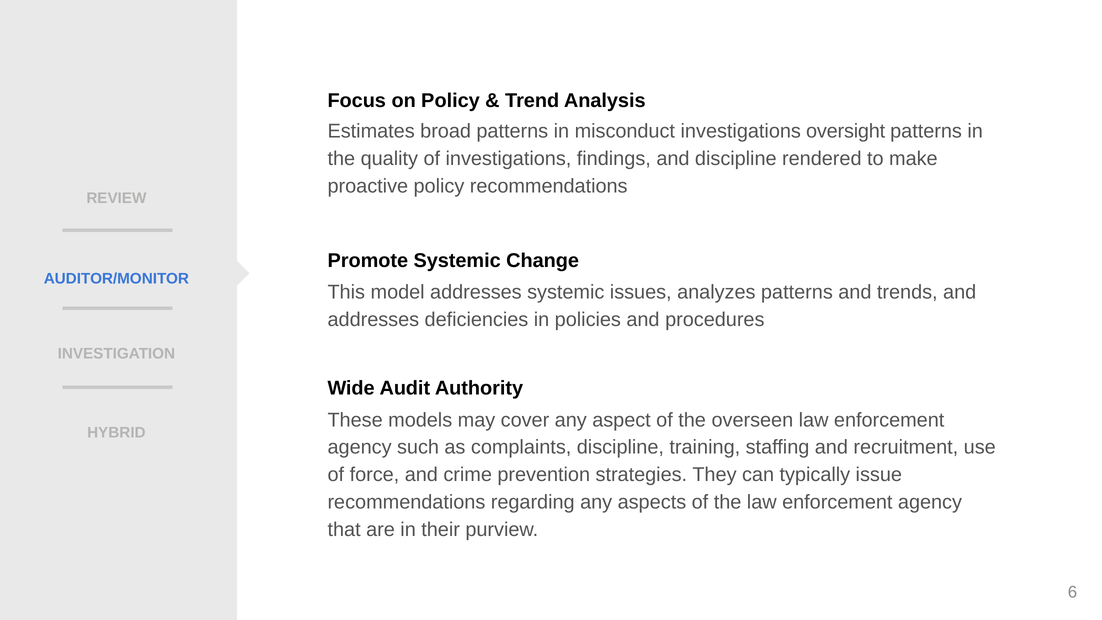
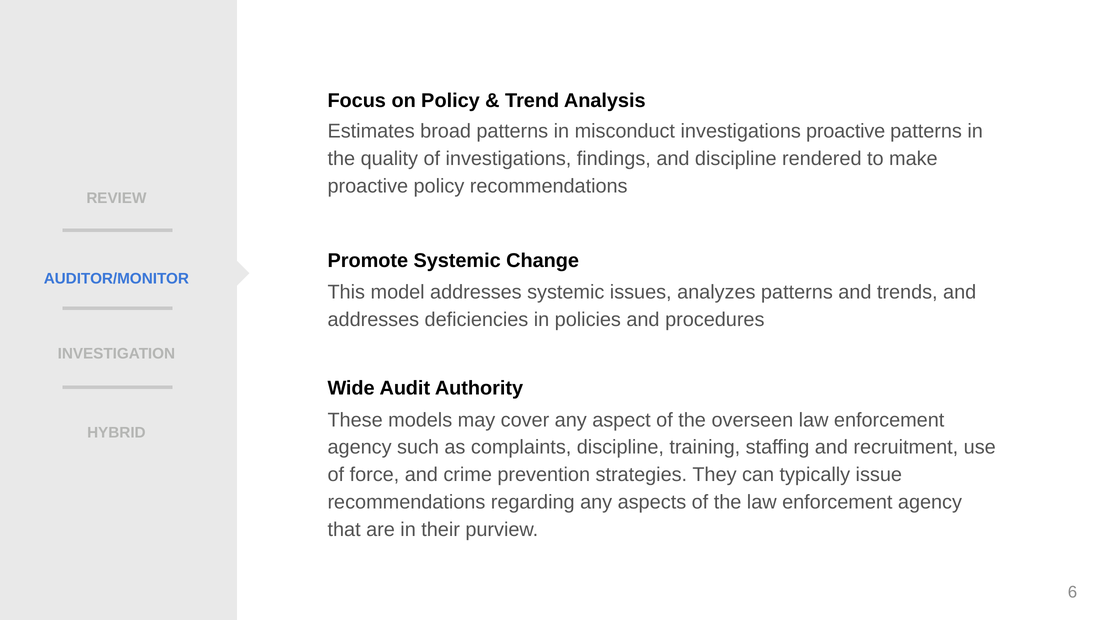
investigations oversight: oversight -> proactive (846, 131)
